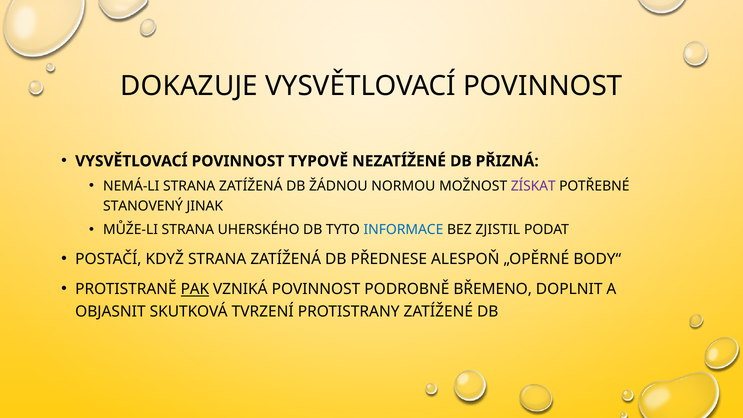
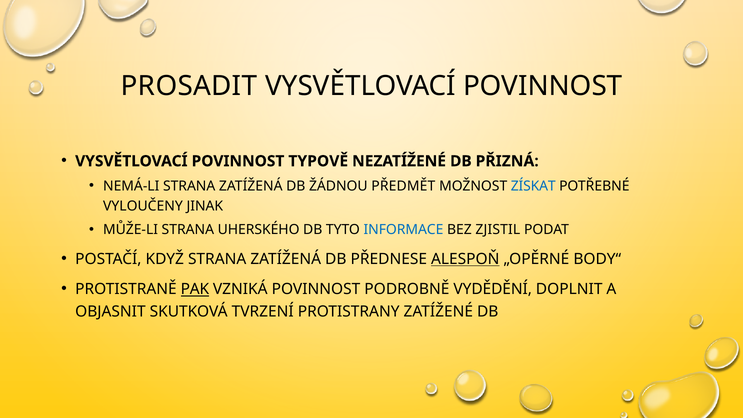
DOKAZUJE: DOKAZUJE -> PROSADIT (189, 86)
NORMOU: NORMOU -> PŘEDMĚT (403, 186)
ZÍSKAT colour: purple -> blue (533, 186)
STANOVENÝ: STANOVENÝ -> VYLOUČENY (143, 206)
ALESPOŇ underline: none -> present (465, 259)
BŘEMENO: BŘEMENO -> VYDĚDĚNÍ (493, 289)
